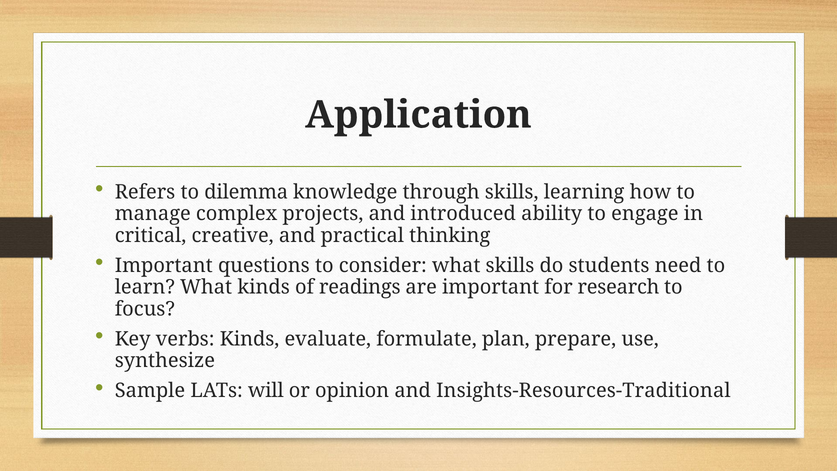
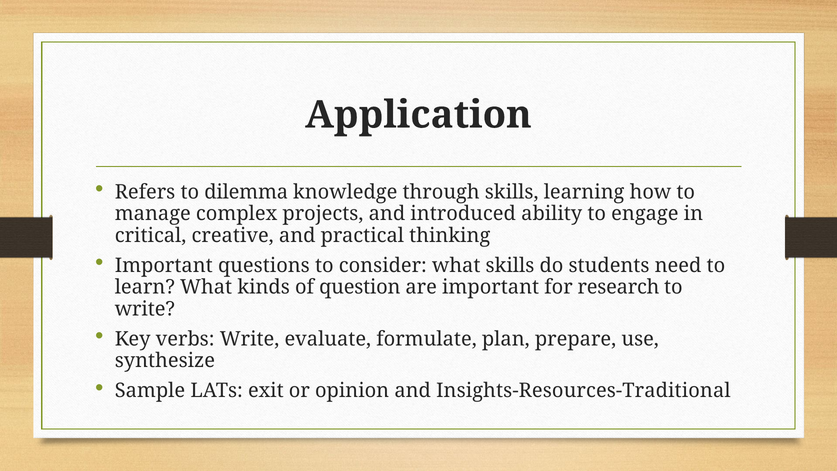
readings: readings -> question (360, 287)
focus: focus -> write (145, 309)
verbs Kinds: Kinds -> Write (250, 339)
will: will -> exit (266, 391)
